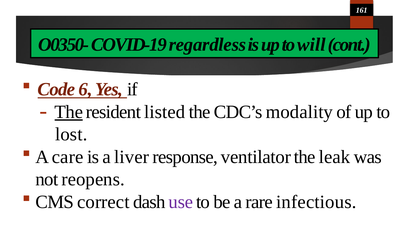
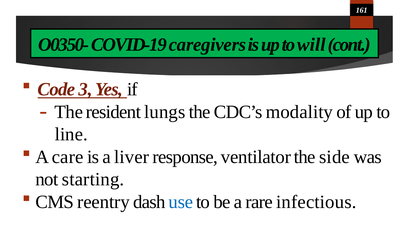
regardless: regardless -> caregivers (207, 45)
6: 6 -> 3 (85, 89)
The underline: present -> none (69, 112)
listed: listed -> lungs (165, 112)
lost: lost -> line (71, 134)
leak: leak -> side (335, 157)
reopens: reopens -> starting (93, 179)
correct: correct -> reentry (103, 202)
use colour: purple -> blue (181, 202)
